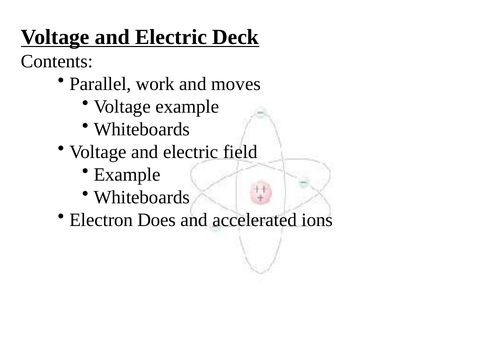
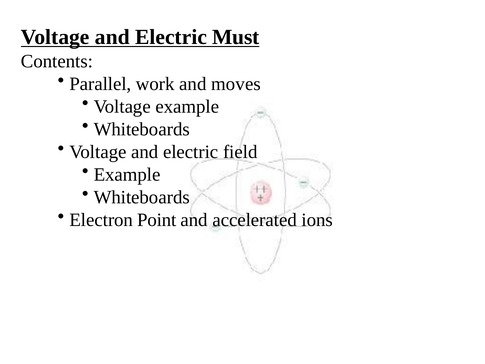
Deck: Deck -> Must (236, 37)
Does: Does -> Point (157, 220)
